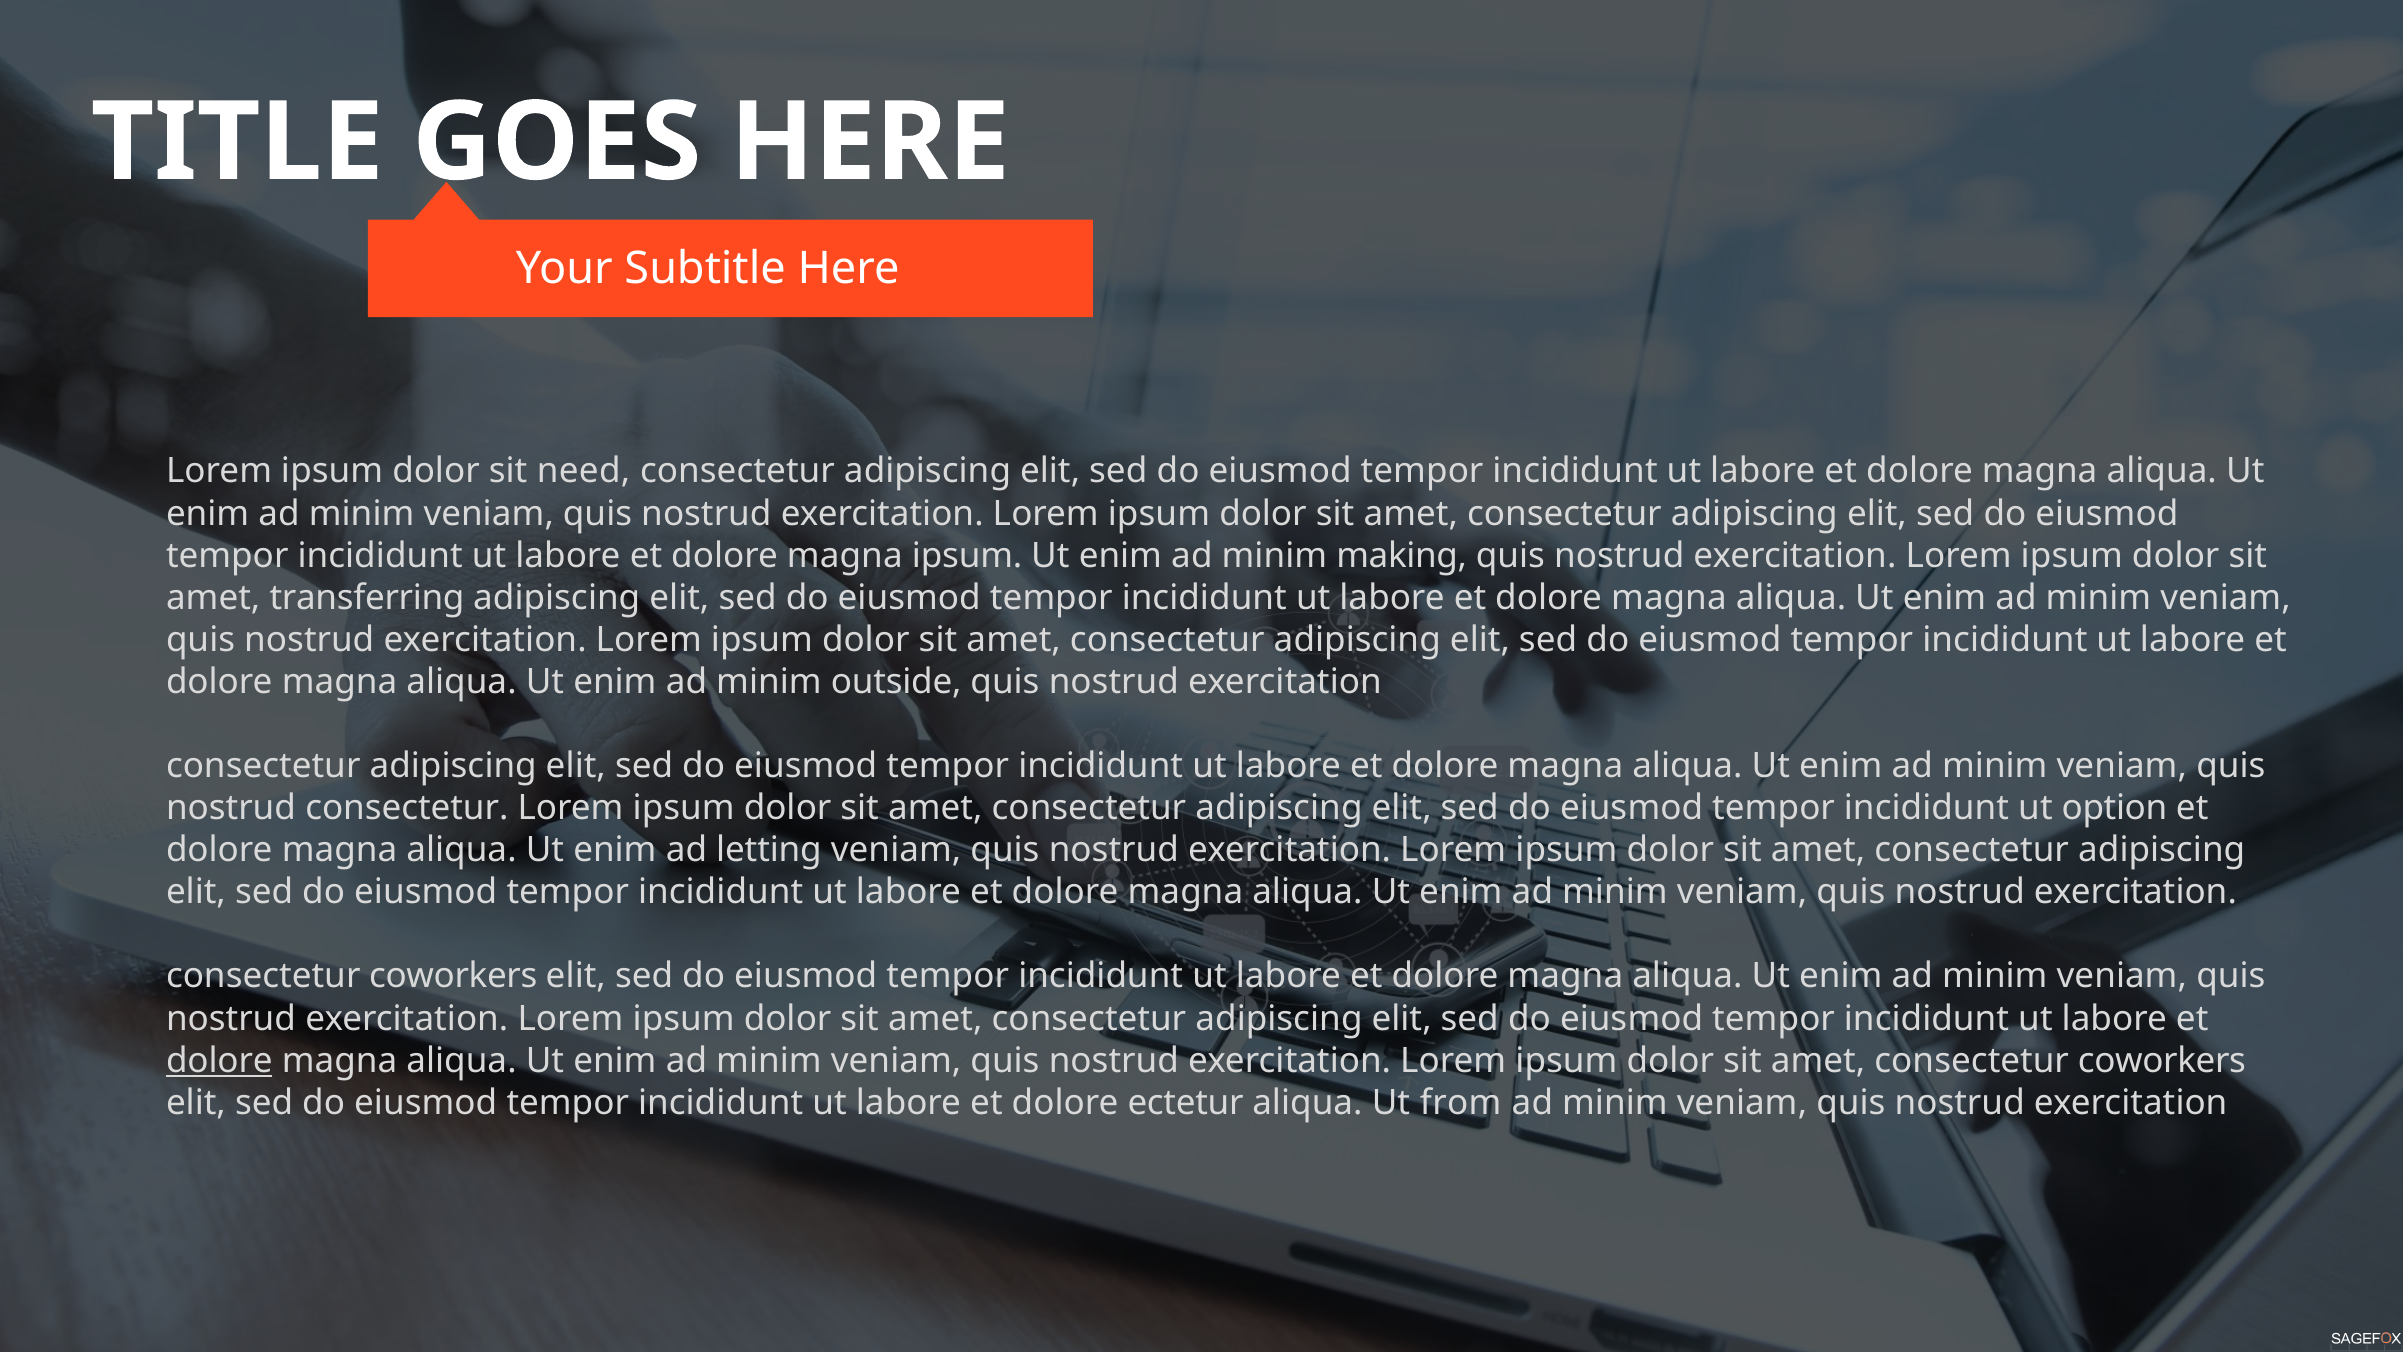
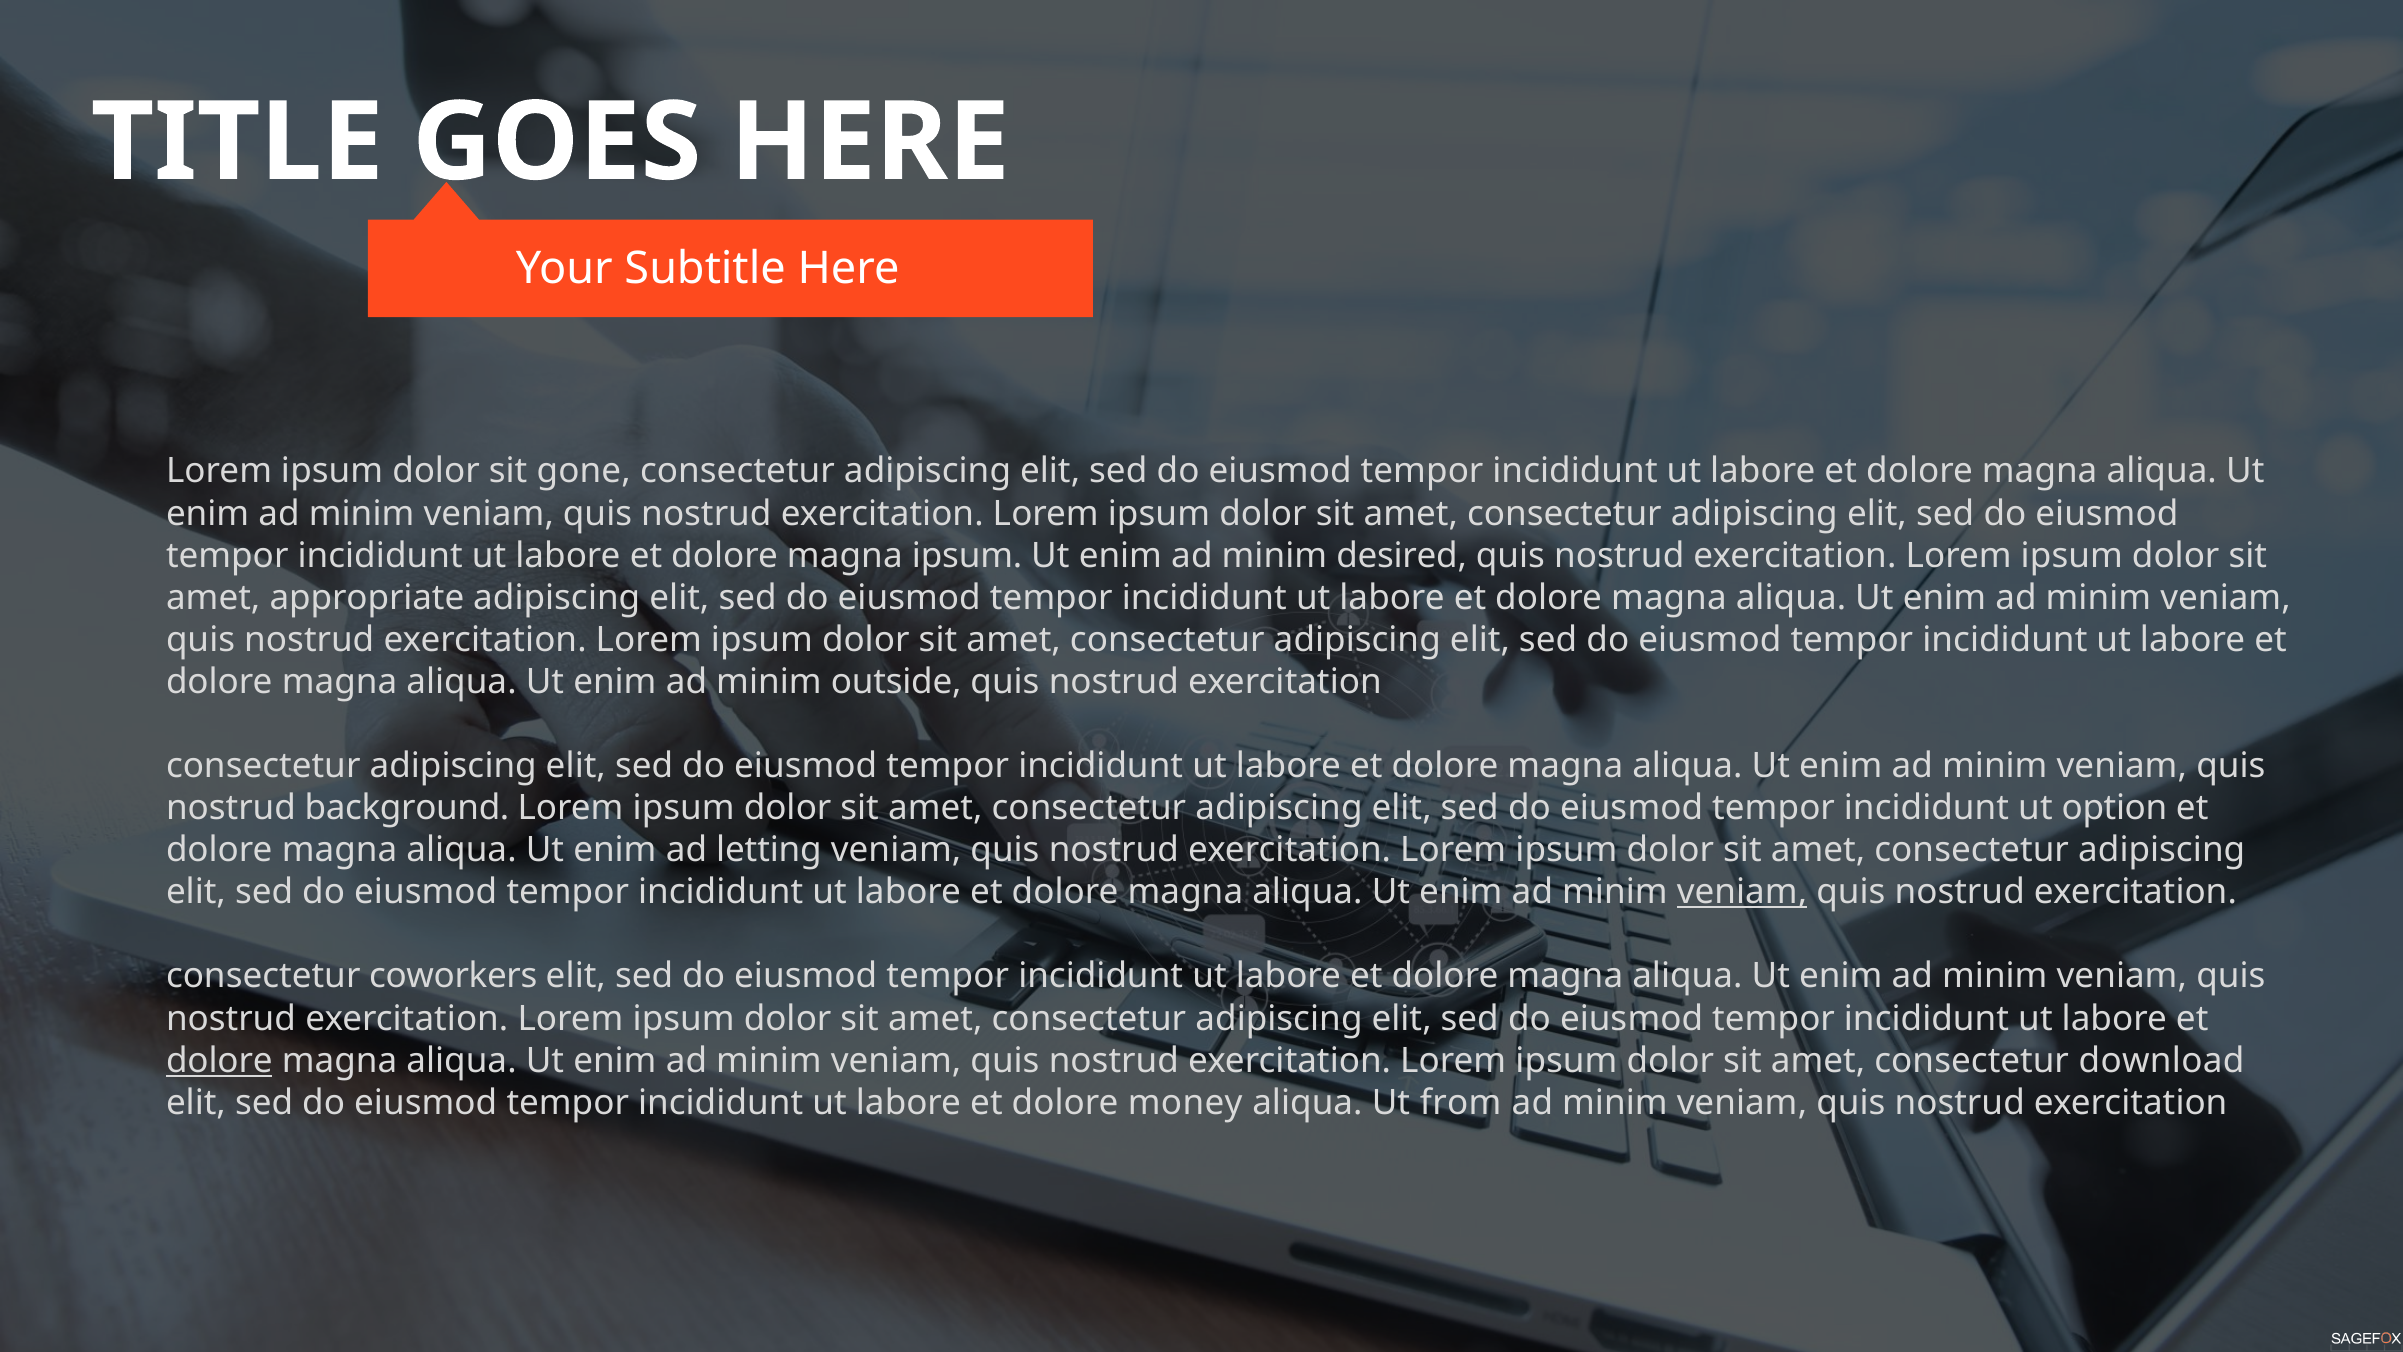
need: need -> gone (584, 471)
making: making -> desired (1402, 555)
transferring: transferring -> appropriate (367, 598)
nostrud consectetur: consectetur -> background (407, 808)
veniam underline: none -> present (1742, 892)
amet consectetur coworkers: coworkers -> download (2162, 1060)
ectetur: ectetur -> money (1185, 1102)
